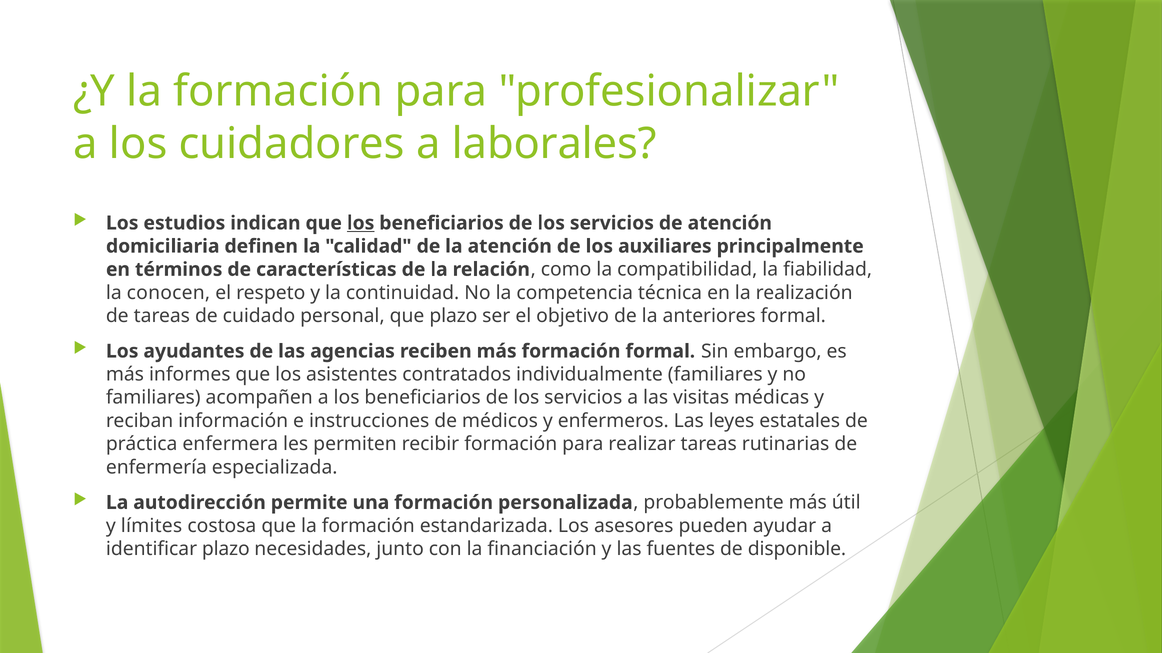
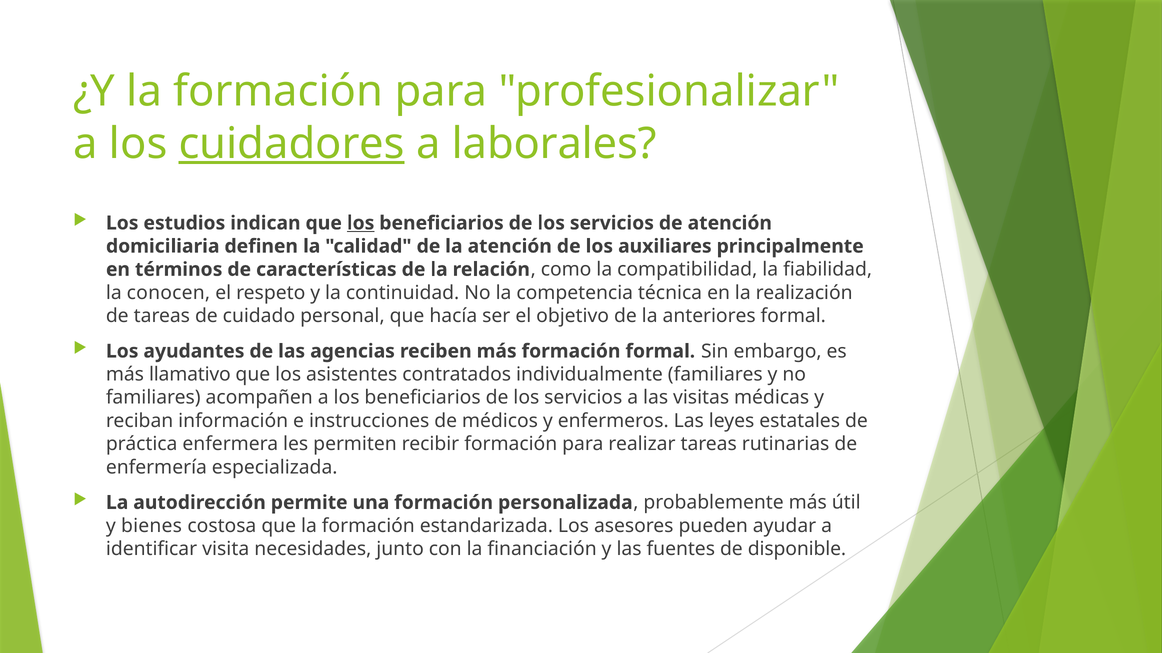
cuidadores underline: none -> present (292, 144)
que plazo: plazo -> hacía (453, 316)
informes: informes -> llamativo (190, 375)
límites: límites -> bienes (152, 526)
identificar plazo: plazo -> visita (226, 549)
